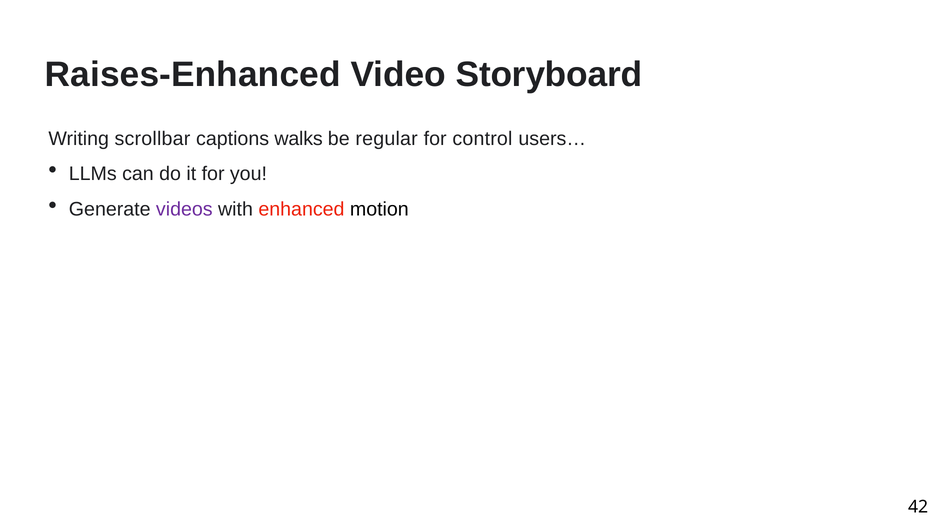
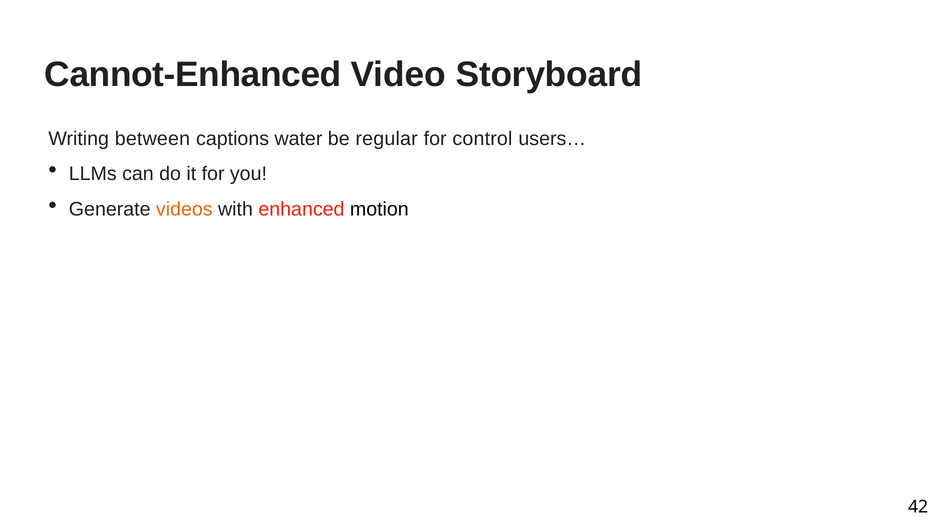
Raises-Enhanced: Raises-Enhanced -> Cannot-Enhanced (193, 74)
scrollbar: scrollbar -> between (152, 139)
walks: walks -> water (298, 139)
videos colour: purple -> orange (184, 209)
